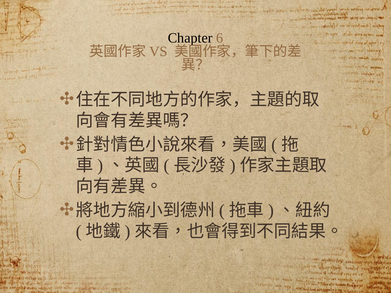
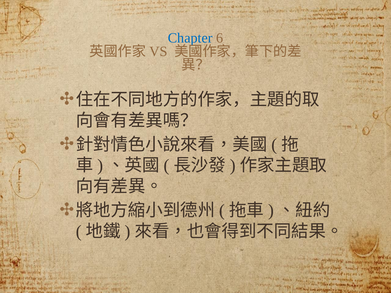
Chapter colour: black -> blue (190, 38)
